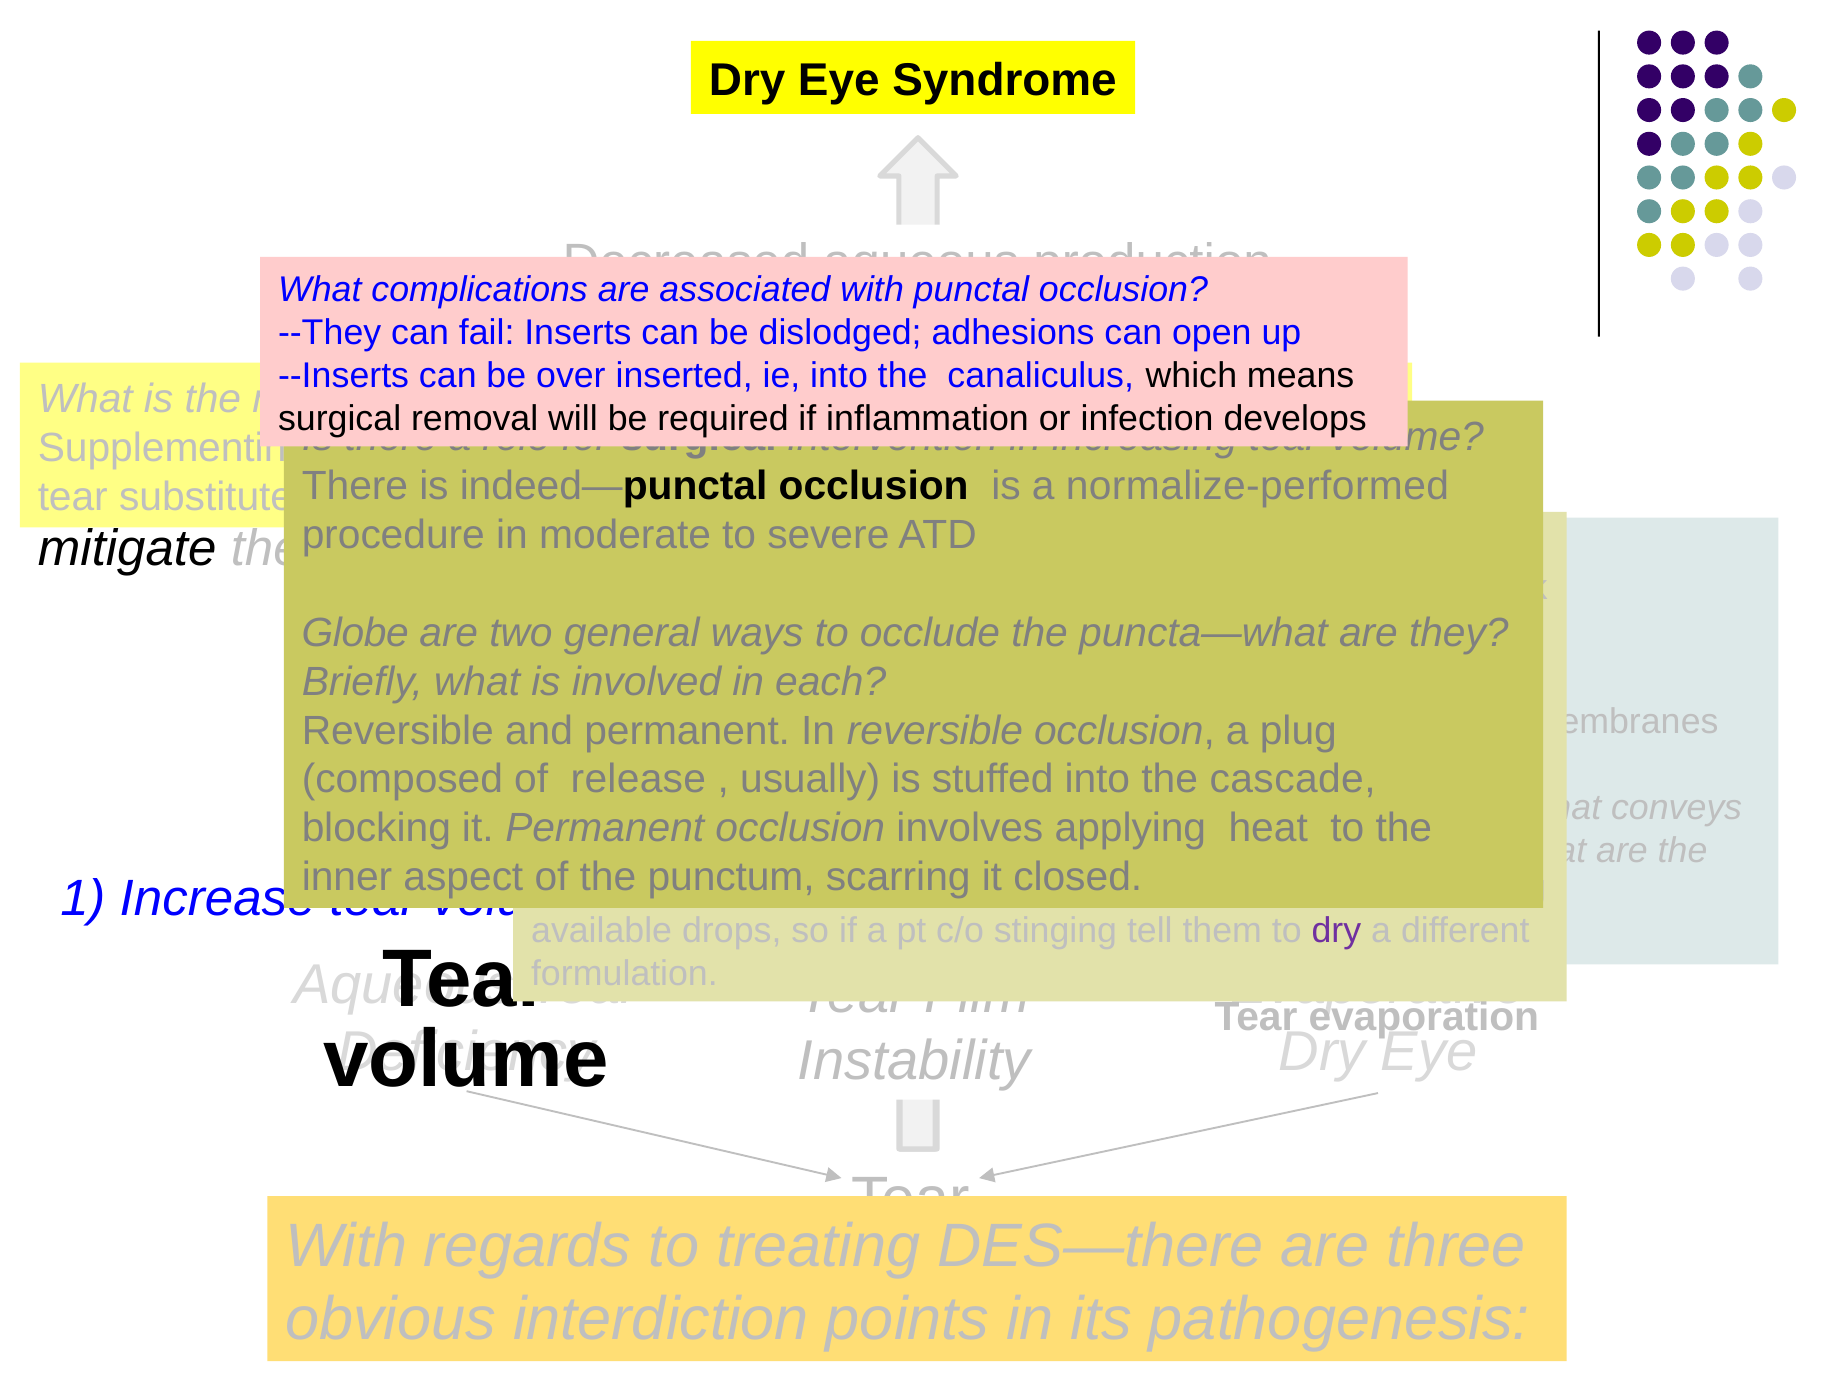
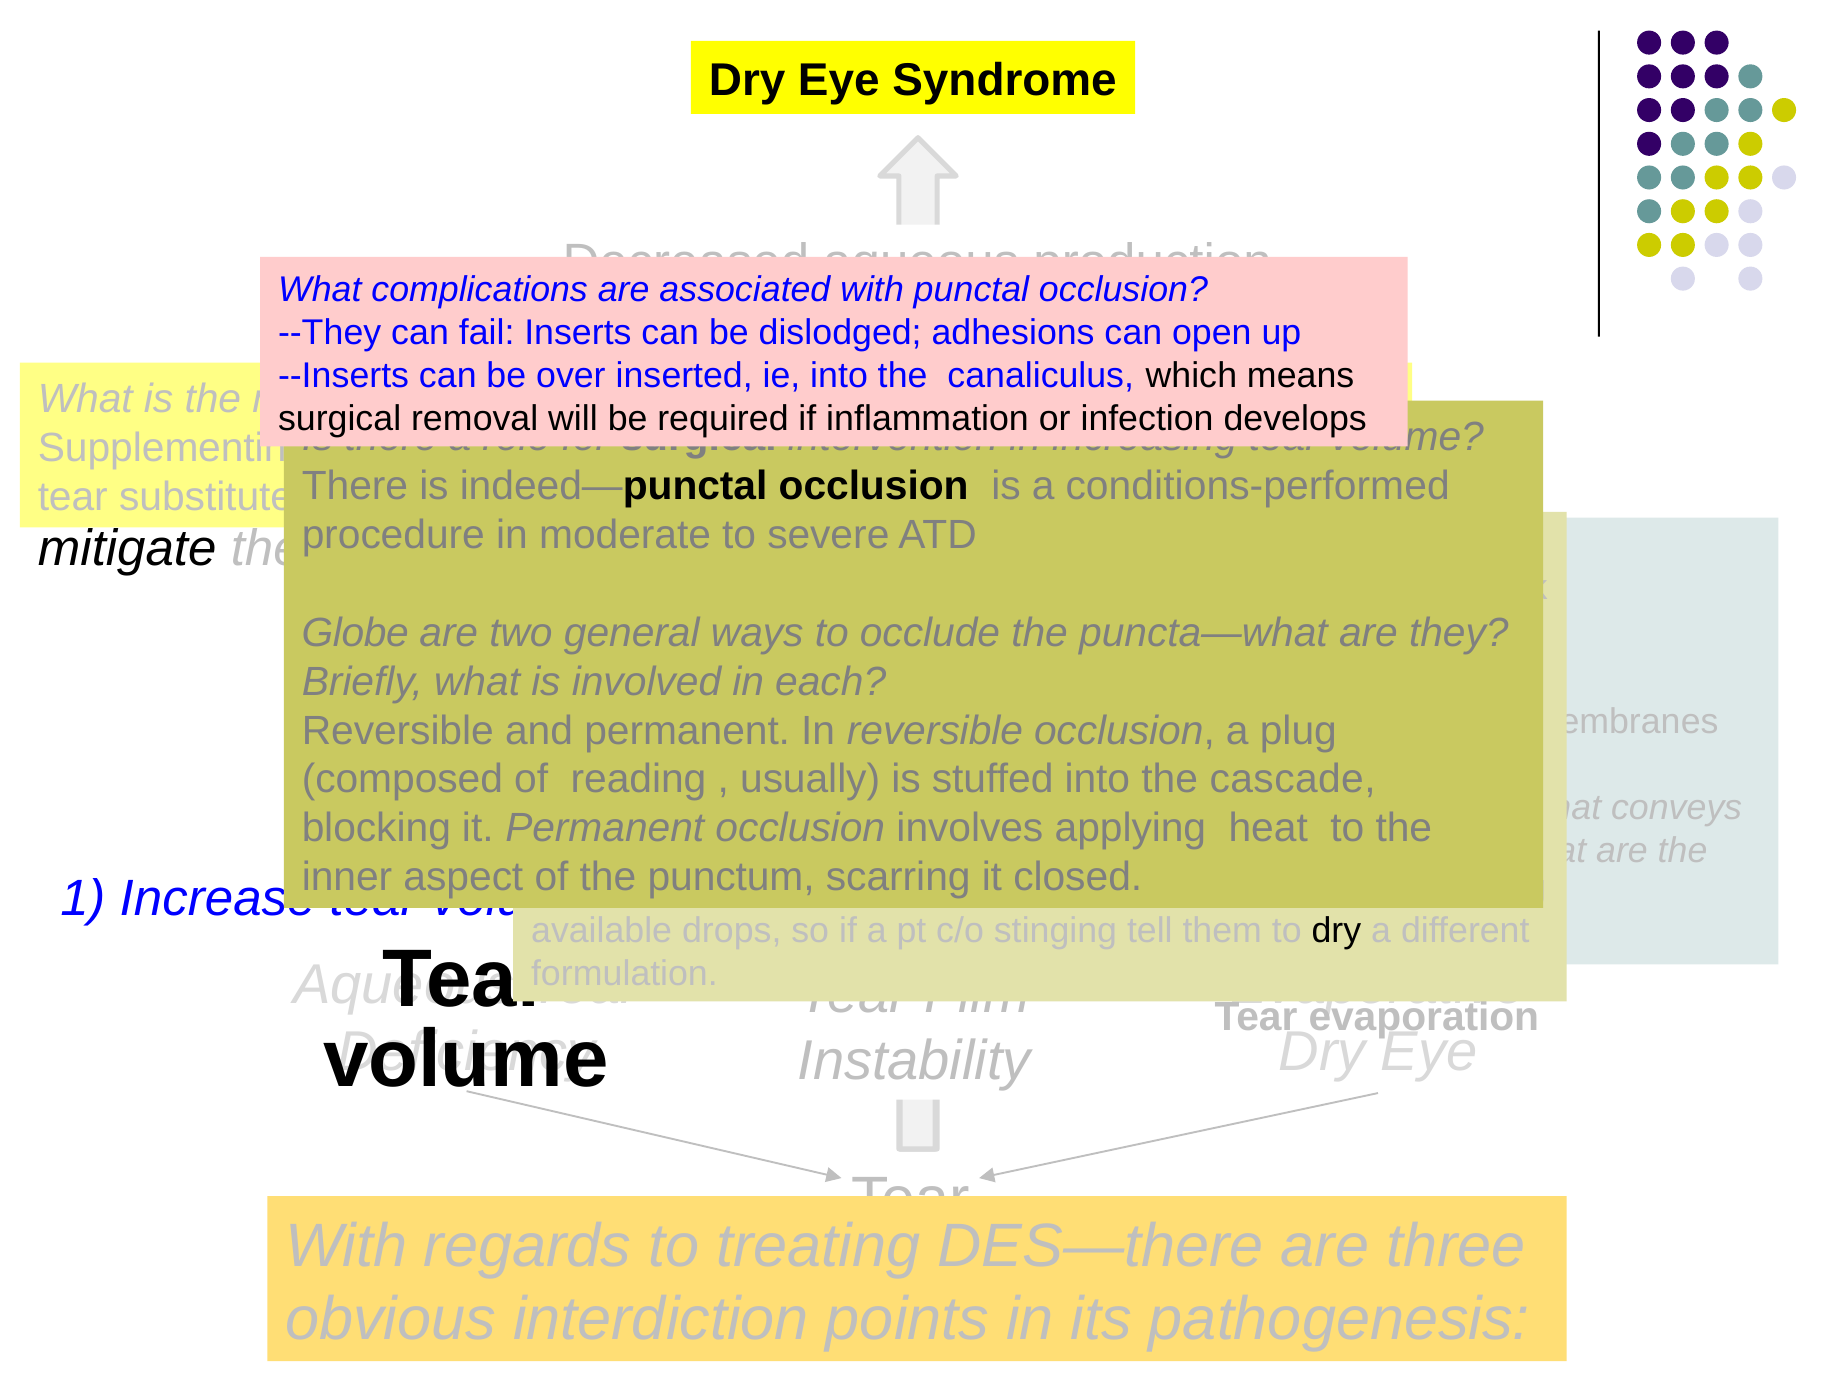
normalize-performed: normalize-performed -> conditions-performed (1258, 486)
of release: release -> reading (639, 779)
dry colour: purple -> black (1336, 931)
